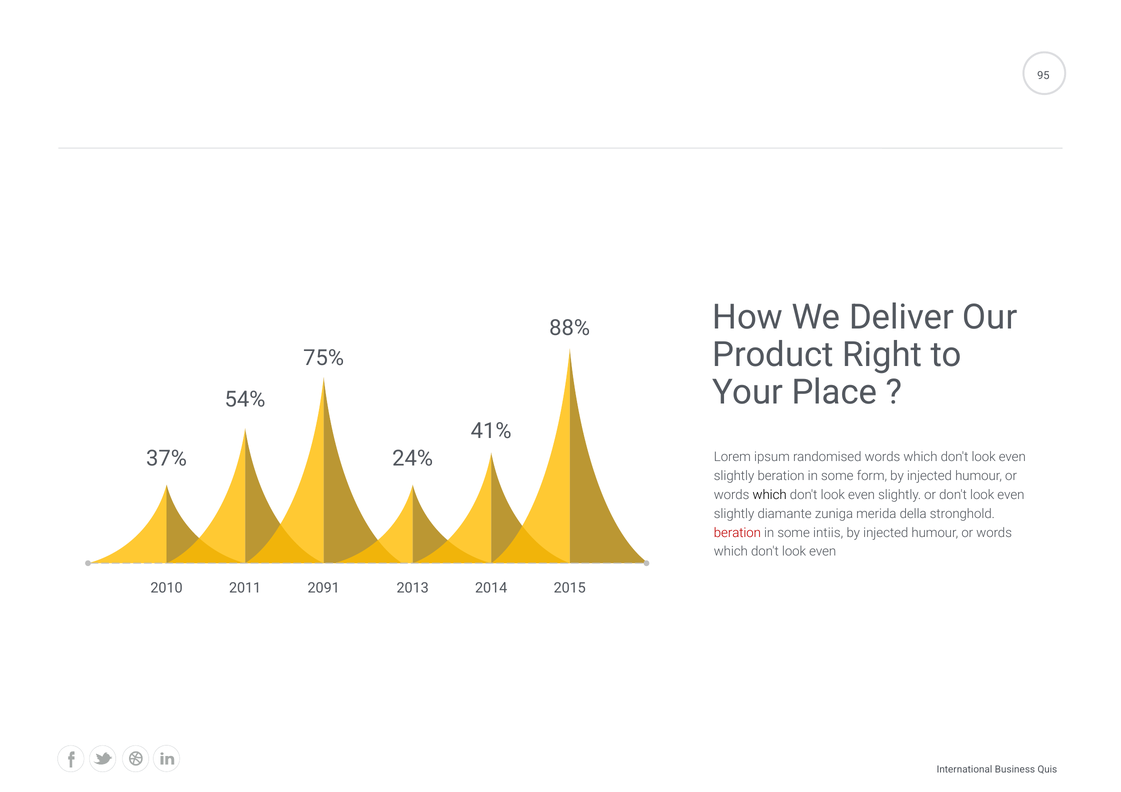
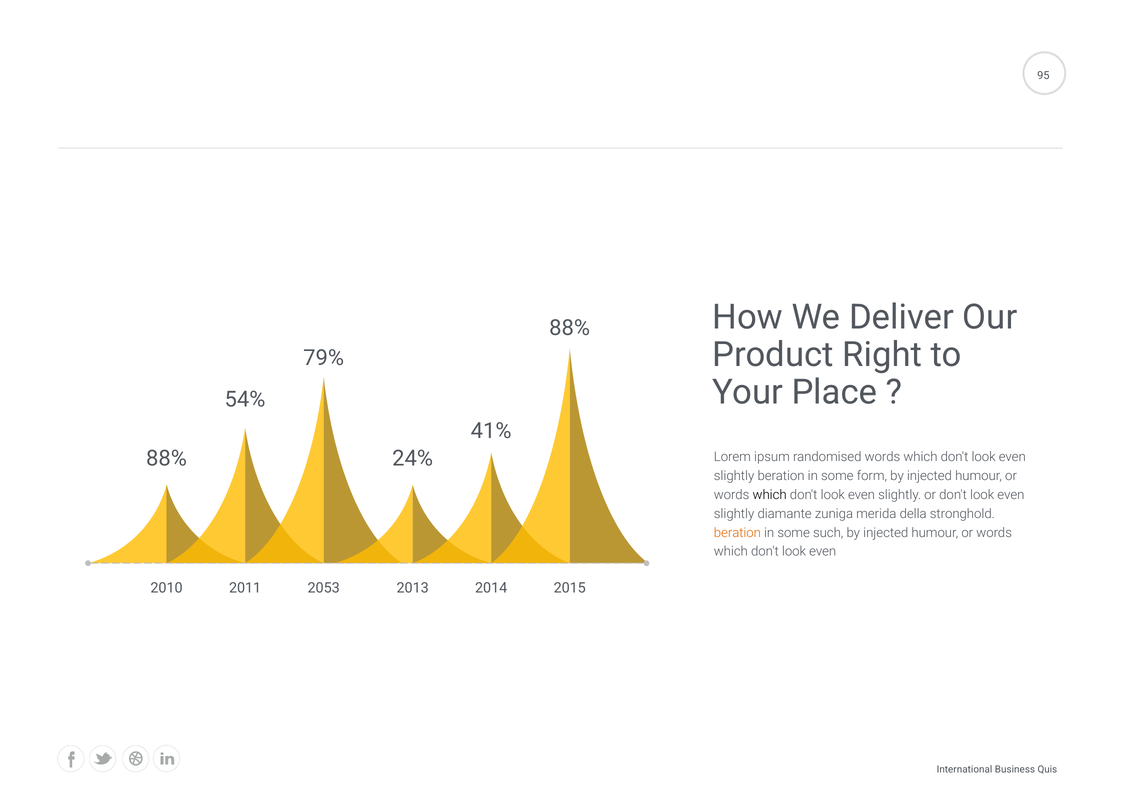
75%: 75% -> 79% (324, 358)
37%: 37% -> 88% (166, 459)
beration colour: red -> orange (737, 533)
intiis: intiis -> such (828, 533)
2091: 2091 -> 2053 (324, 588)
